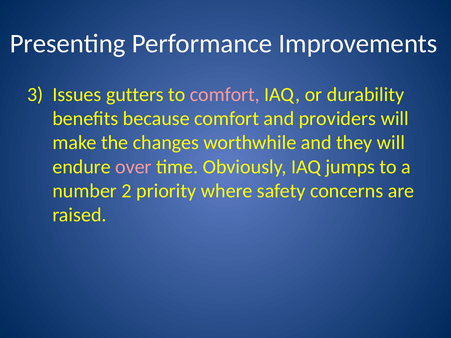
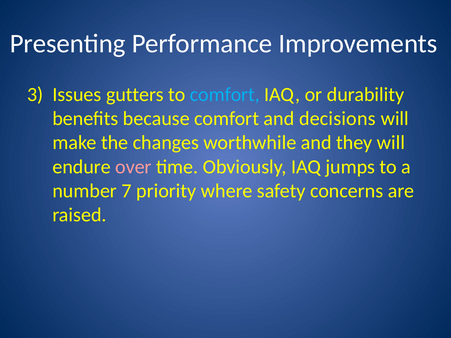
comfort colour: pink -> light blue (225, 95)
providers: providers -> decisions (337, 119)
2: 2 -> 7 (127, 191)
